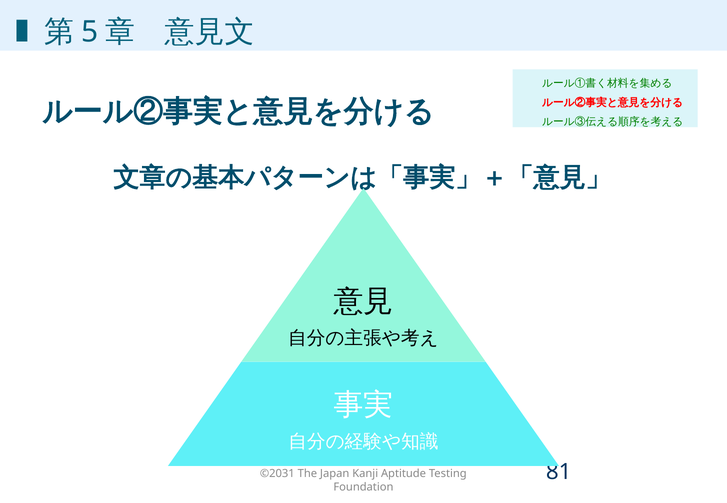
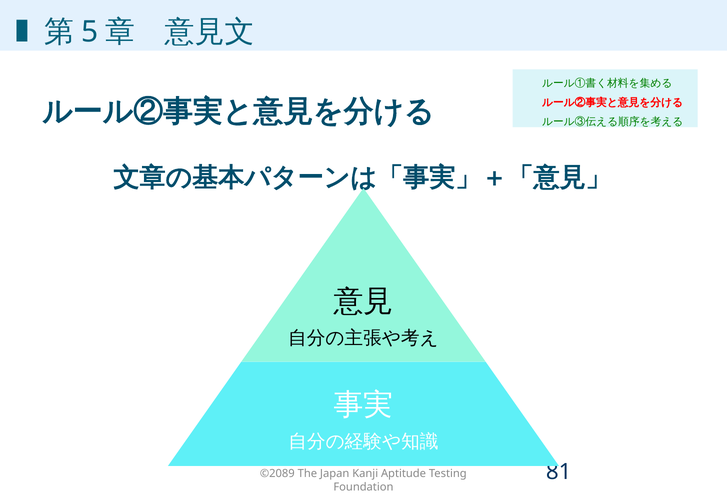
©2031: ©2031 -> ©2089 (277, 474)
